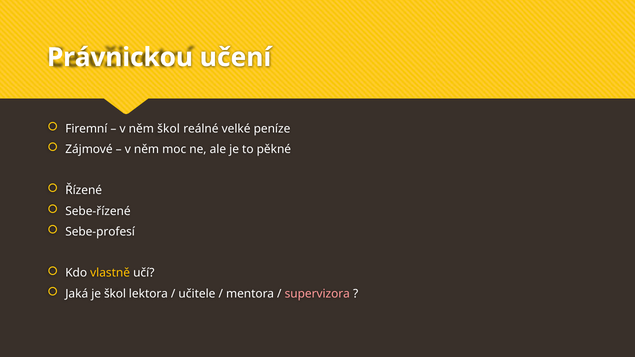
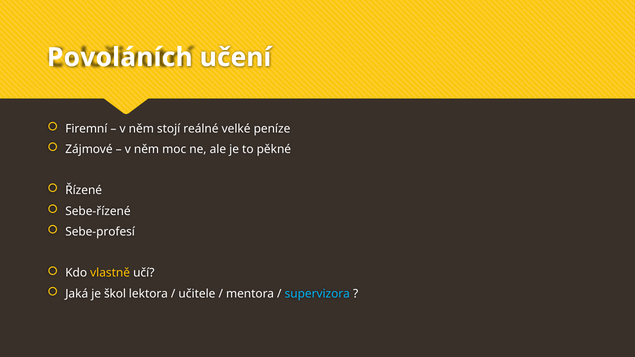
Právnickou: Právnickou -> Povoláních (120, 57)
něm škol: škol -> stojí (169, 129)
supervizora colour: pink -> light blue (317, 294)
